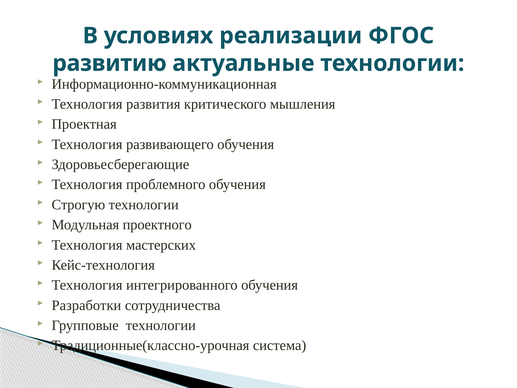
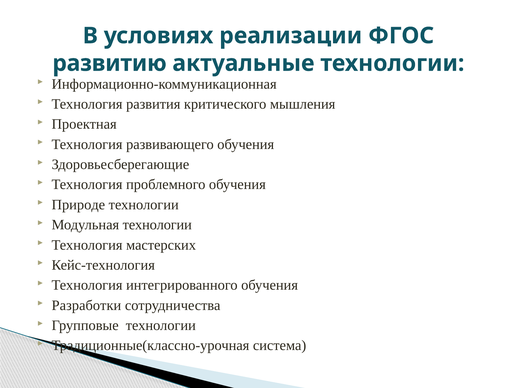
Строгую: Строгую -> Природе (78, 205)
Модульная проектного: проектного -> технологии (157, 225)
